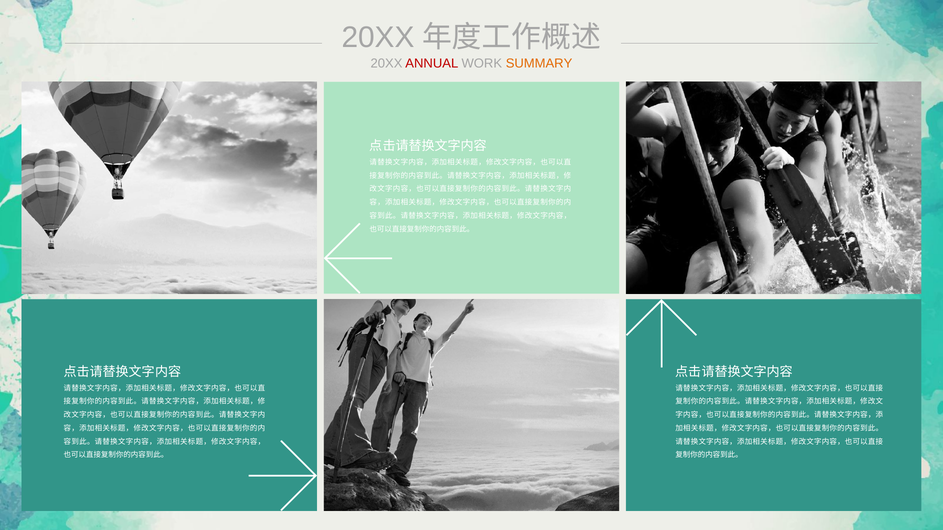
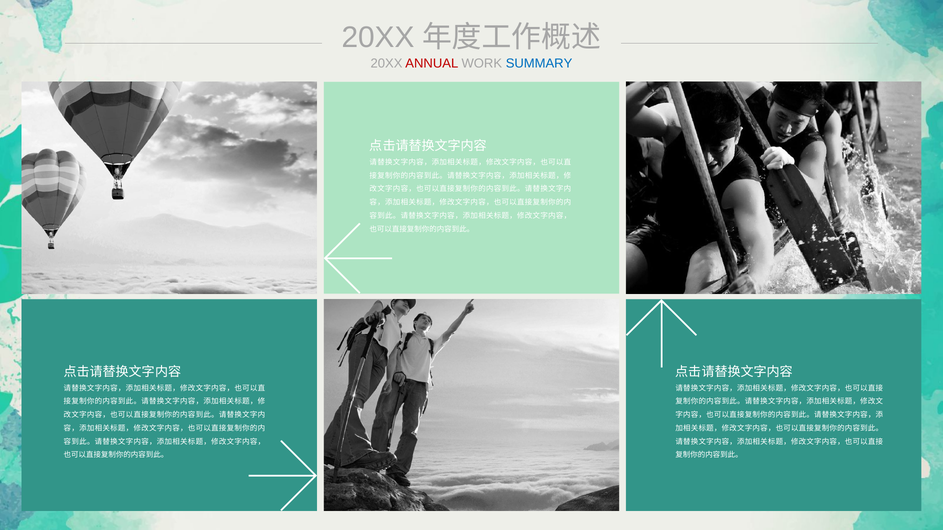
SUMMARY colour: orange -> blue (539, 63)
